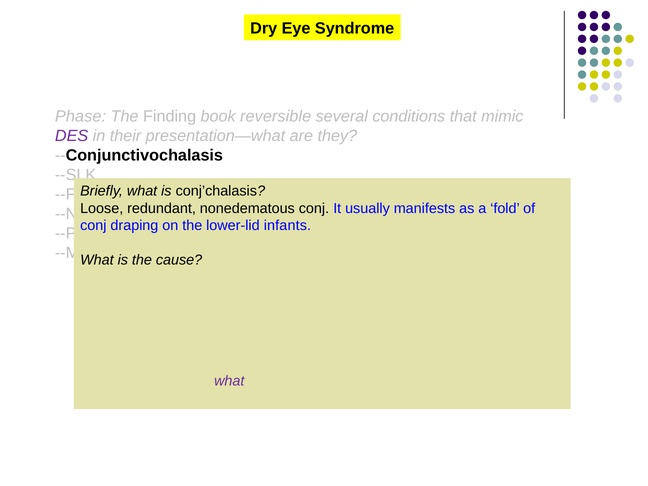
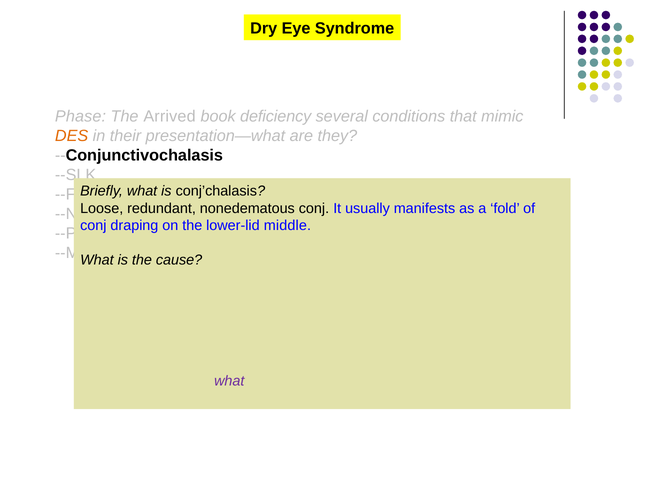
Finding: Finding -> Arrived (170, 117)
reversible: reversible -> deficiency (276, 117)
DES colour: purple -> orange (72, 136)
infants: infants -> middle (287, 226)
